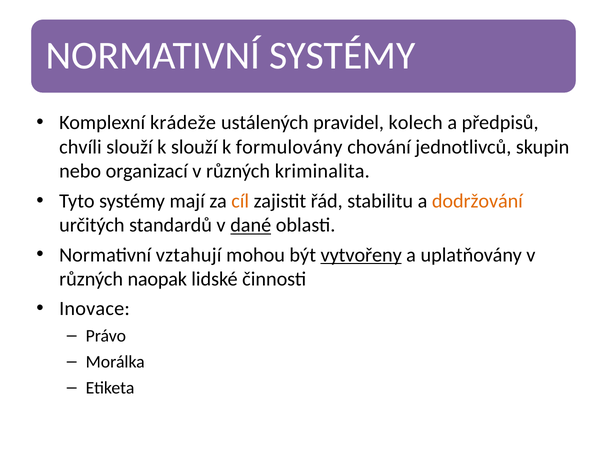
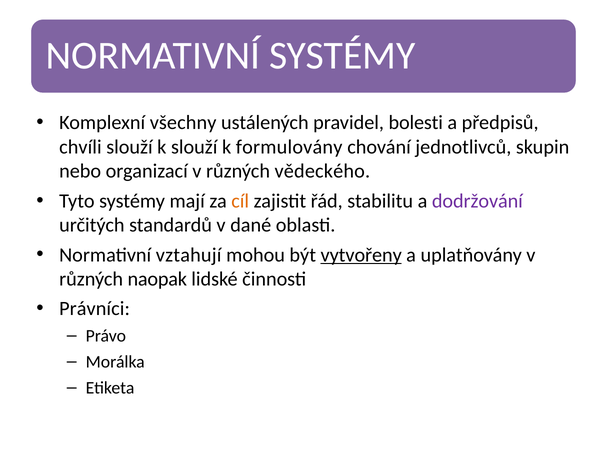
krádeže: krádeže -> všechny (183, 123)
kolech: kolech -> bolesti (416, 123)
kriminalita: kriminalita -> vědeckého (322, 171)
dodržování colour: orange -> purple (477, 201)
dané underline: present -> none (251, 225)
Inovace: Inovace -> Právníci (95, 309)
